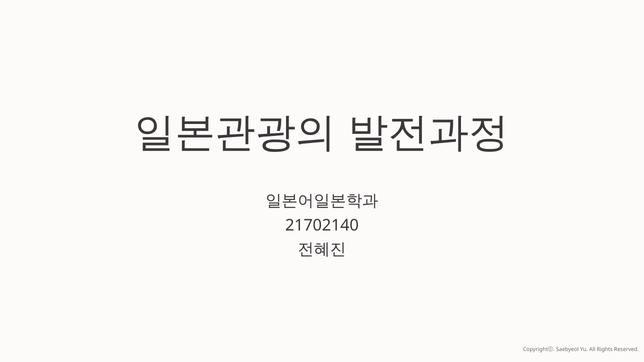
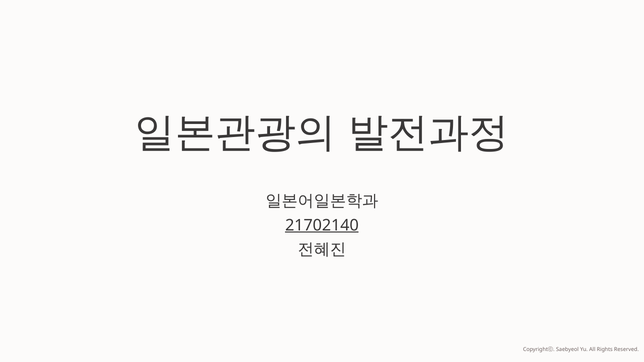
21702140 underline: none -> present (322, 225)
